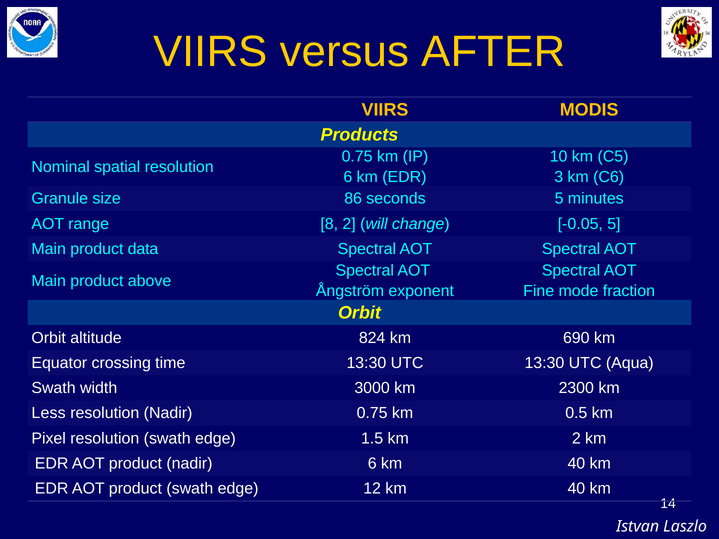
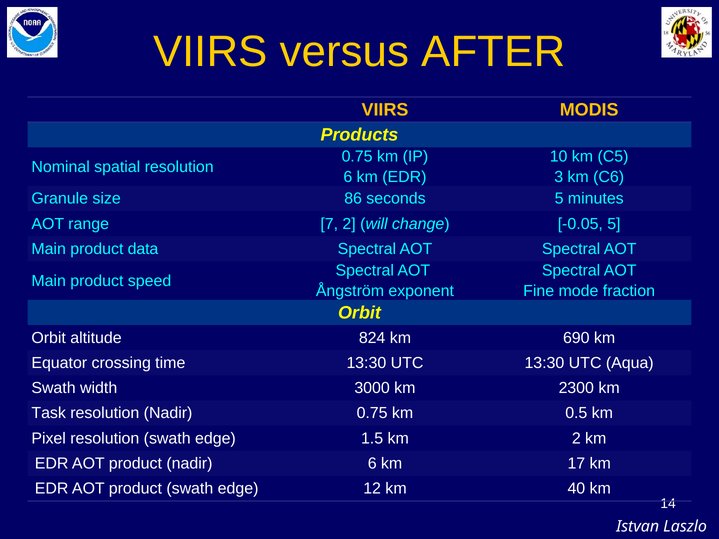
8: 8 -> 7 (329, 224)
above: above -> speed (150, 281)
Less: Less -> Task (49, 413)
6 km 40: 40 -> 17 (576, 464)
